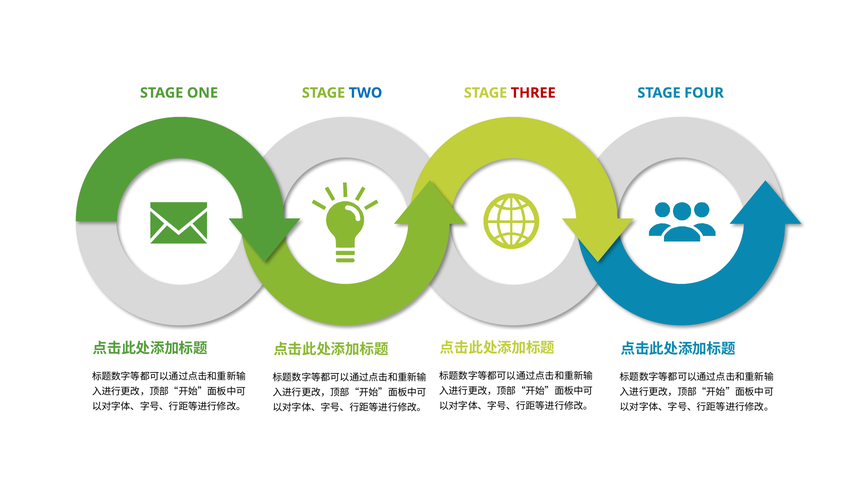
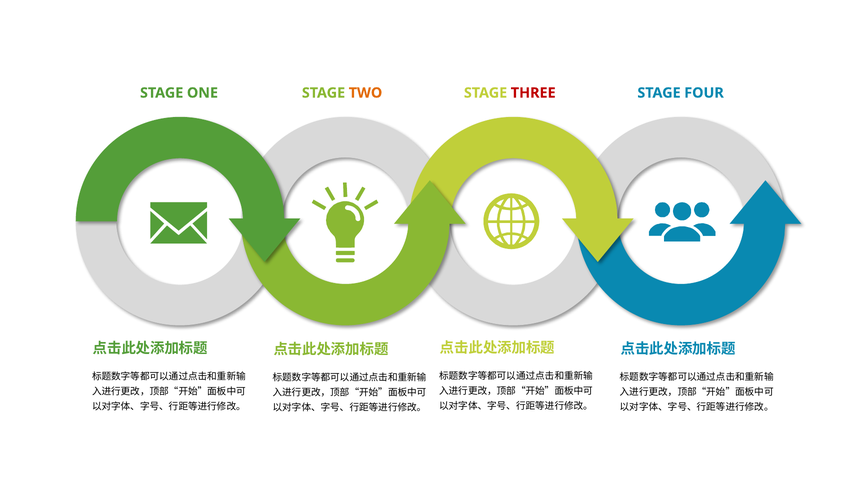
TWO colour: blue -> orange (366, 93)
